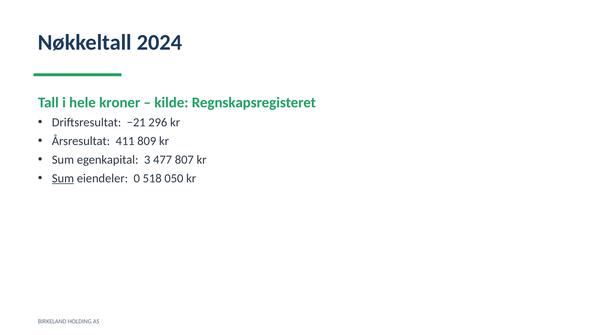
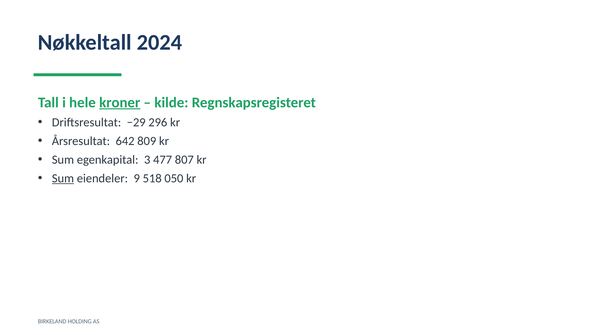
kroner underline: none -> present (120, 103)
−21: −21 -> −29 (136, 123)
411: 411 -> 642 (125, 141)
0: 0 -> 9 (137, 178)
